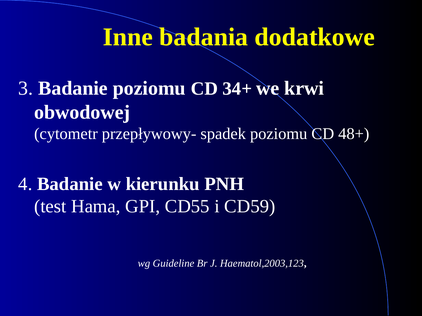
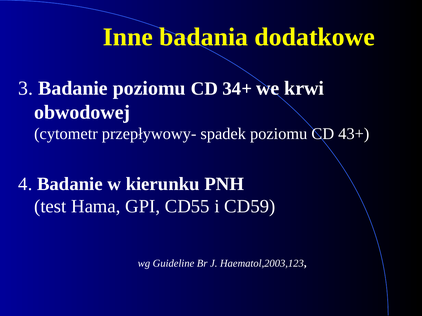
48+: 48+ -> 43+ (354, 134)
